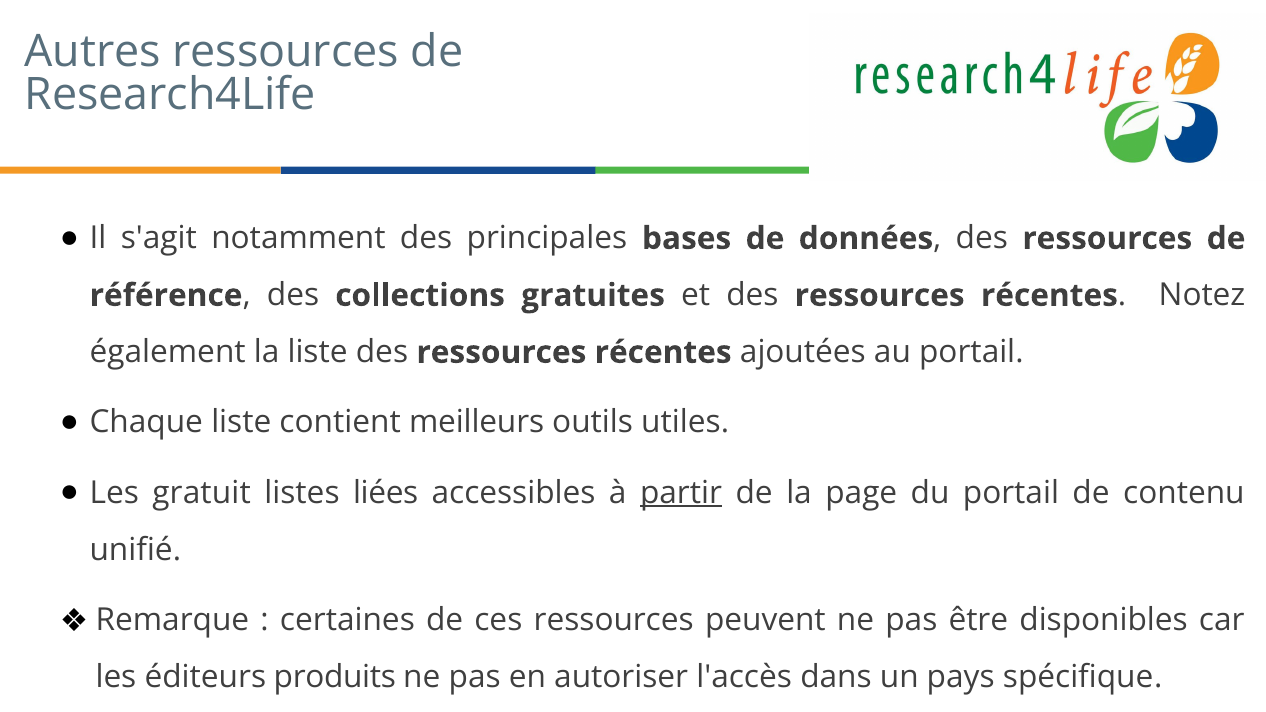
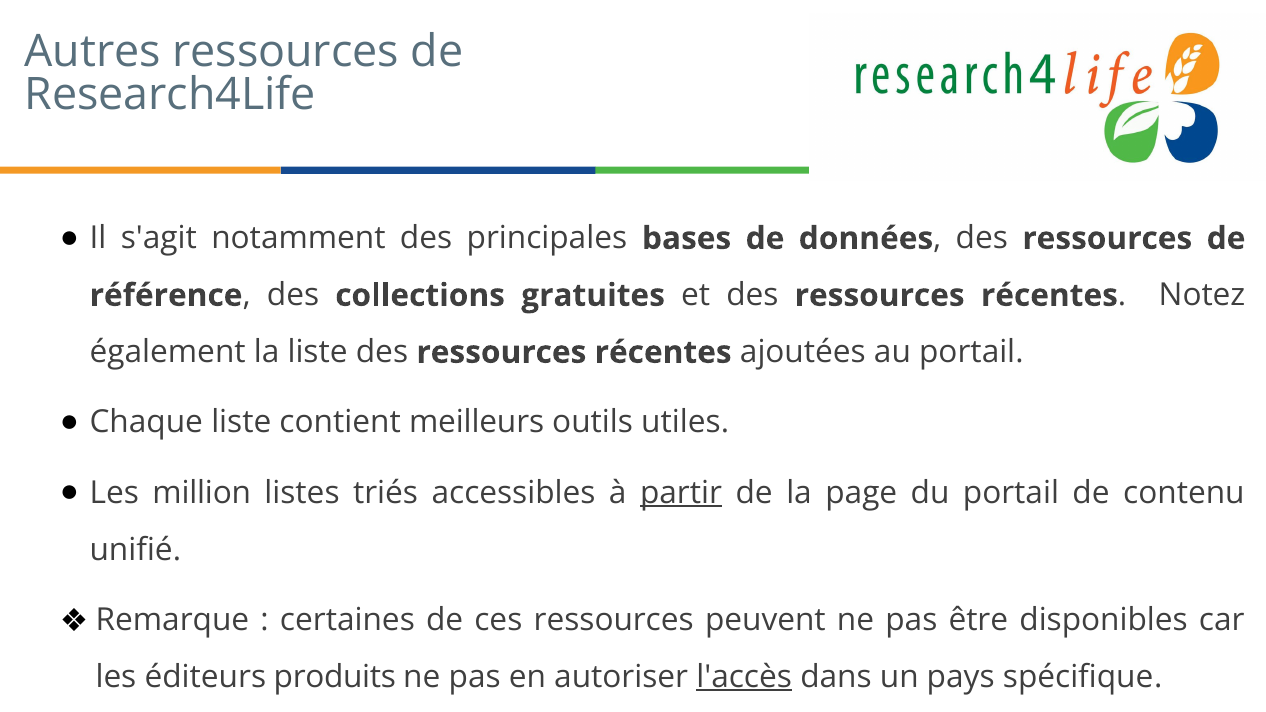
gratuit: gratuit -> million (202, 493)
liées: liées -> triés (386, 493)
l'accès underline: none -> present (744, 677)
